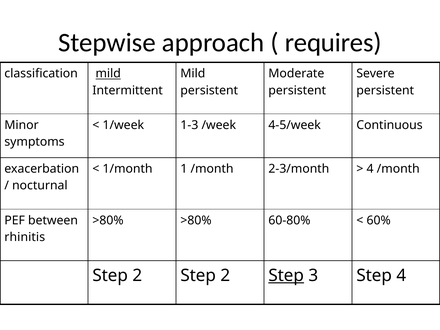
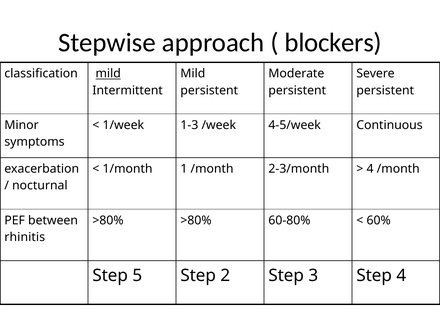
requires: requires -> blockers (333, 43)
2: 2 -> 5 (137, 275)
Step underline: present -> none (286, 275)
